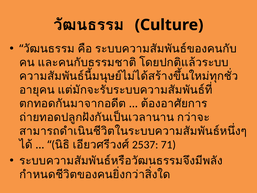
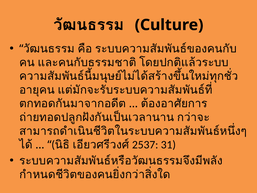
71: 71 -> 31 (168, 145)
